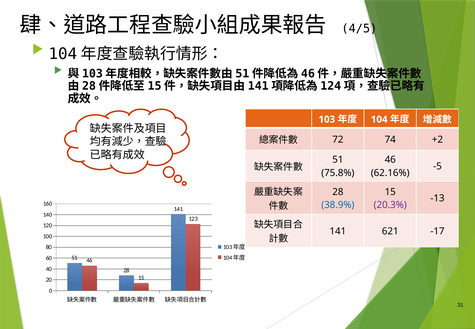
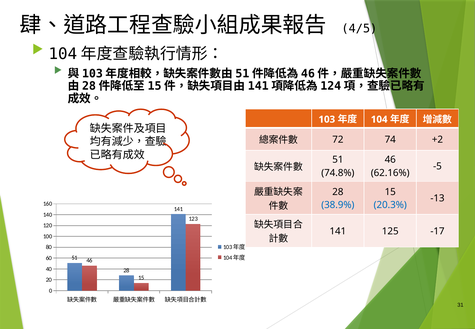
75.8%: 75.8% -> 74.8% (338, 173)
20.3% colour: purple -> blue (390, 205)
621: 621 -> 125 (390, 231)
